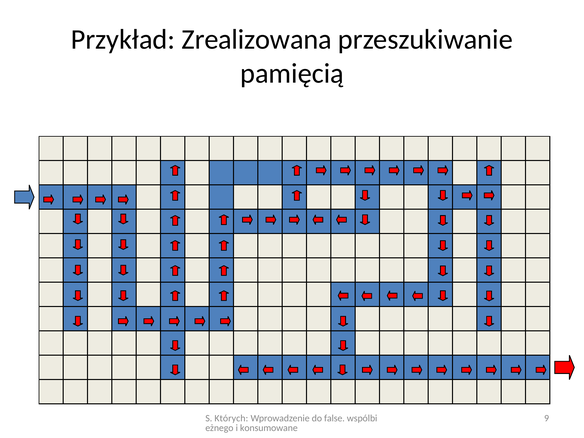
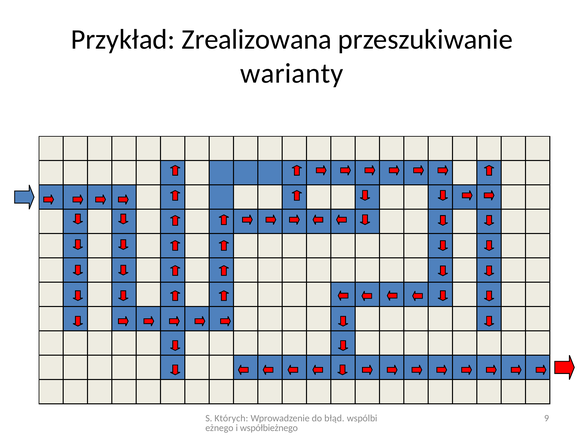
pamięcią: pamięcią -> warianty (292, 74)
false: false -> błąd (334, 418)
konsumowane: konsumowane -> współbieżnego (269, 428)
